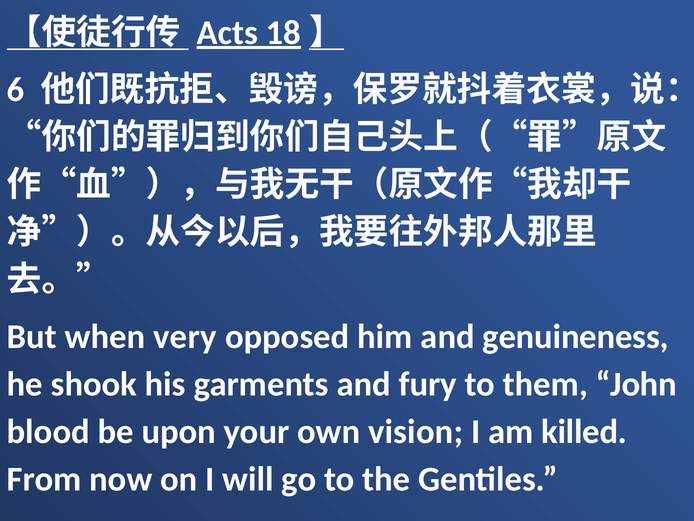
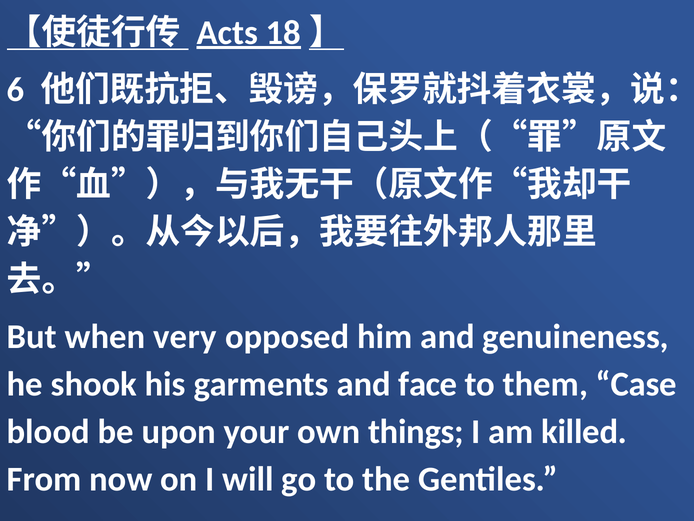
fury: fury -> face (428, 384)
John: John -> Case (636, 384)
vision: vision -> things (416, 432)
